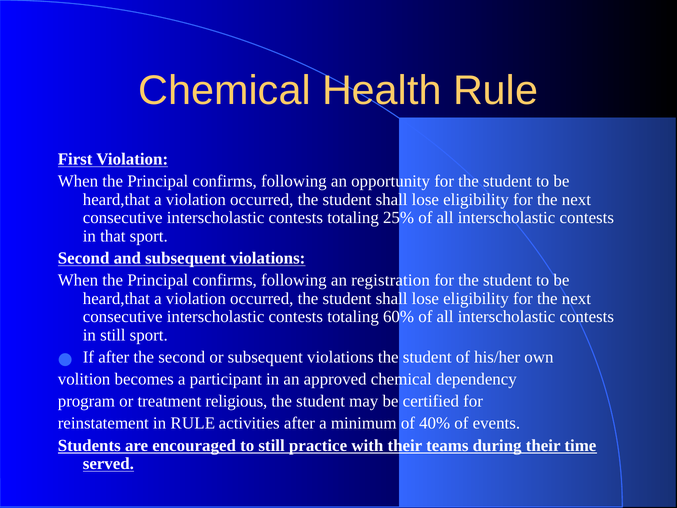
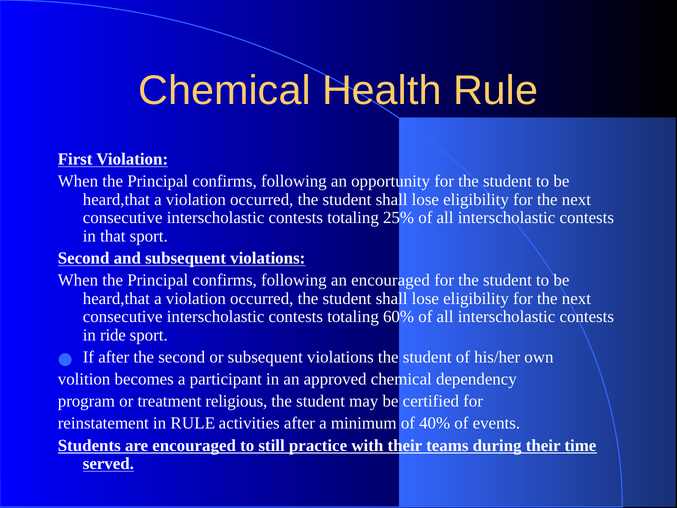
an registration: registration -> encouraged (391, 280)
in still: still -> ride (113, 335)
